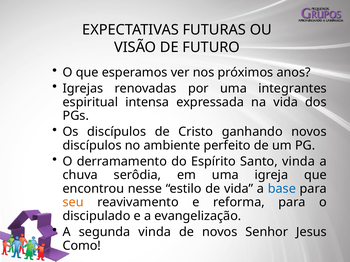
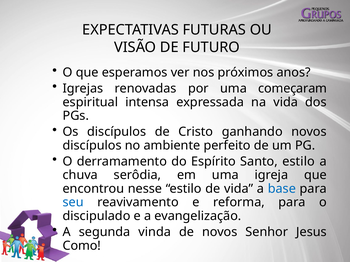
integrantes: integrantes -> começaram (293, 89)
Santo vinda: vinda -> estilo (299, 162)
seu colour: orange -> blue (73, 203)
